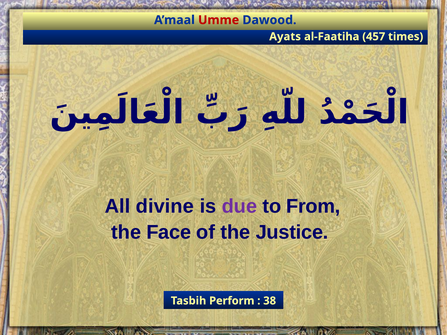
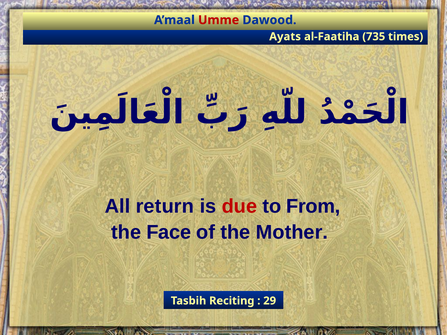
457: 457 -> 735 (374, 37)
divine: divine -> return (165, 206)
due colour: purple -> red (239, 206)
Justice: Justice -> Mother (292, 232)
Perform: Perform -> Reciting (232, 301)
38: 38 -> 29 (270, 301)
